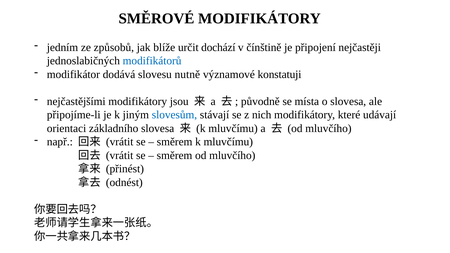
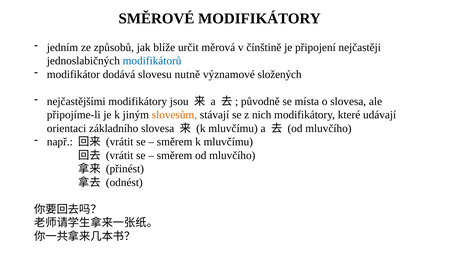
dochází: dochází -> měrová (218, 47)
konstatuji: konstatuji -> složených (280, 74)
slovesům colour: blue -> orange (174, 115)
